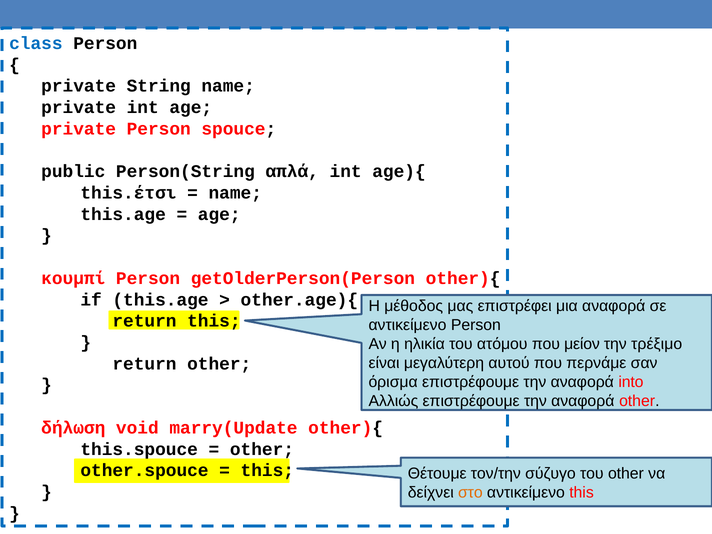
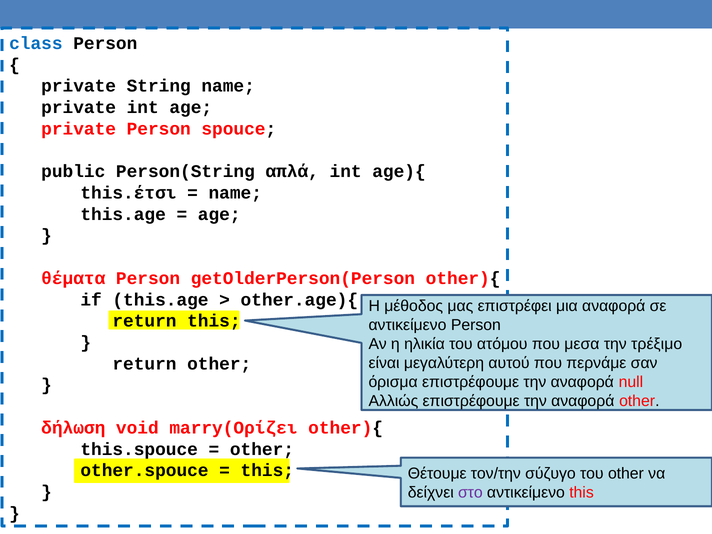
κουμπί: κουμπί -> θέματα (73, 278)
μείον: μείον -> μεσα (582, 344)
into: into -> null (631, 382)
marry(Update: marry(Update -> marry(Ορίζει (233, 428)
στο colour: orange -> purple (470, 493)
